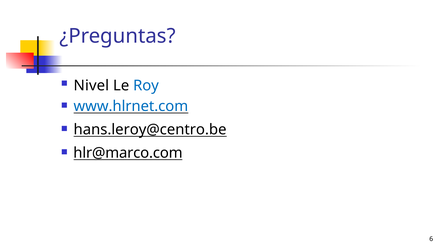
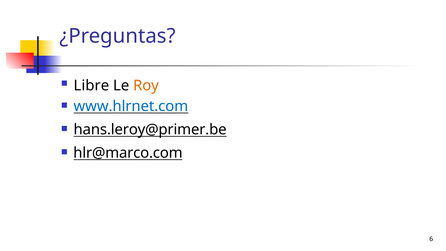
Nivel: Nivel -> Libre (91, 85)
Roy colour: blue -> orange (146, 85)
hans.leroy@centro.be: hans.leroy@centro.be -> hans.leroy@primer.be (150, 129)
